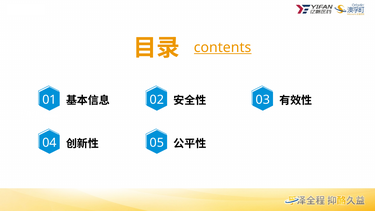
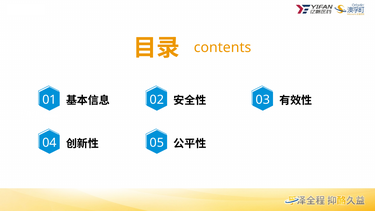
contents underline: present -> none (223, 48)
